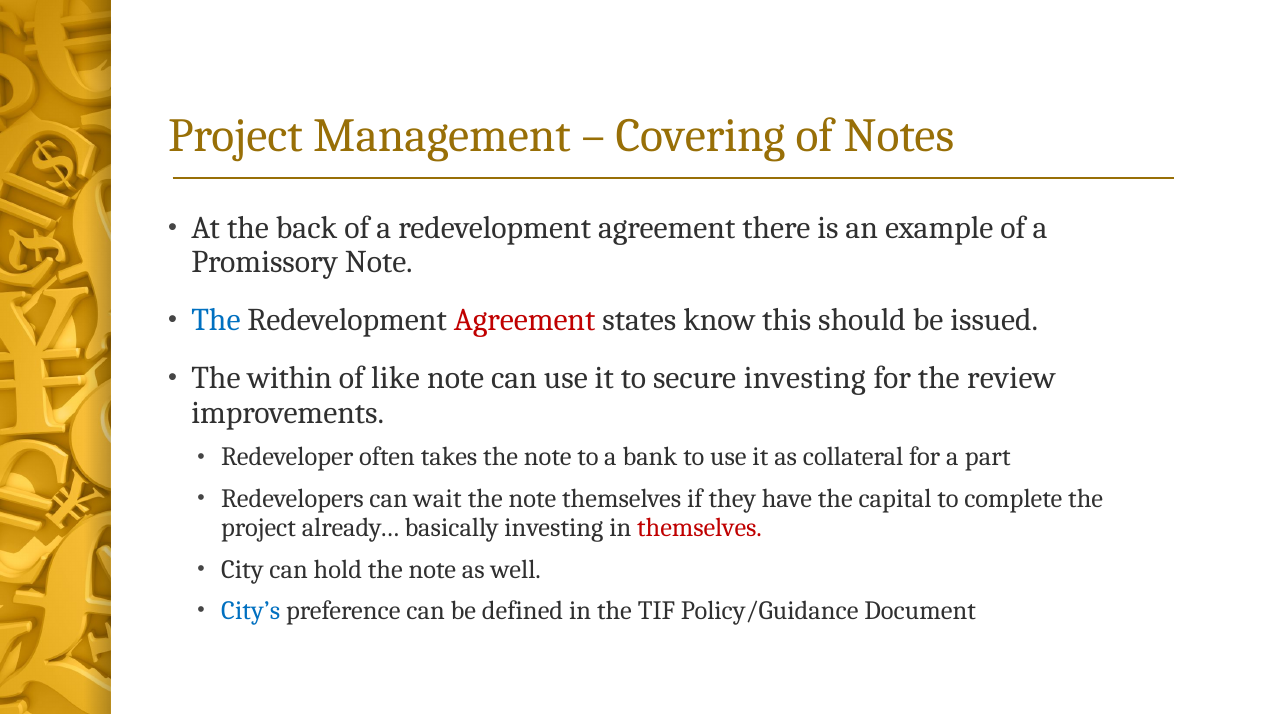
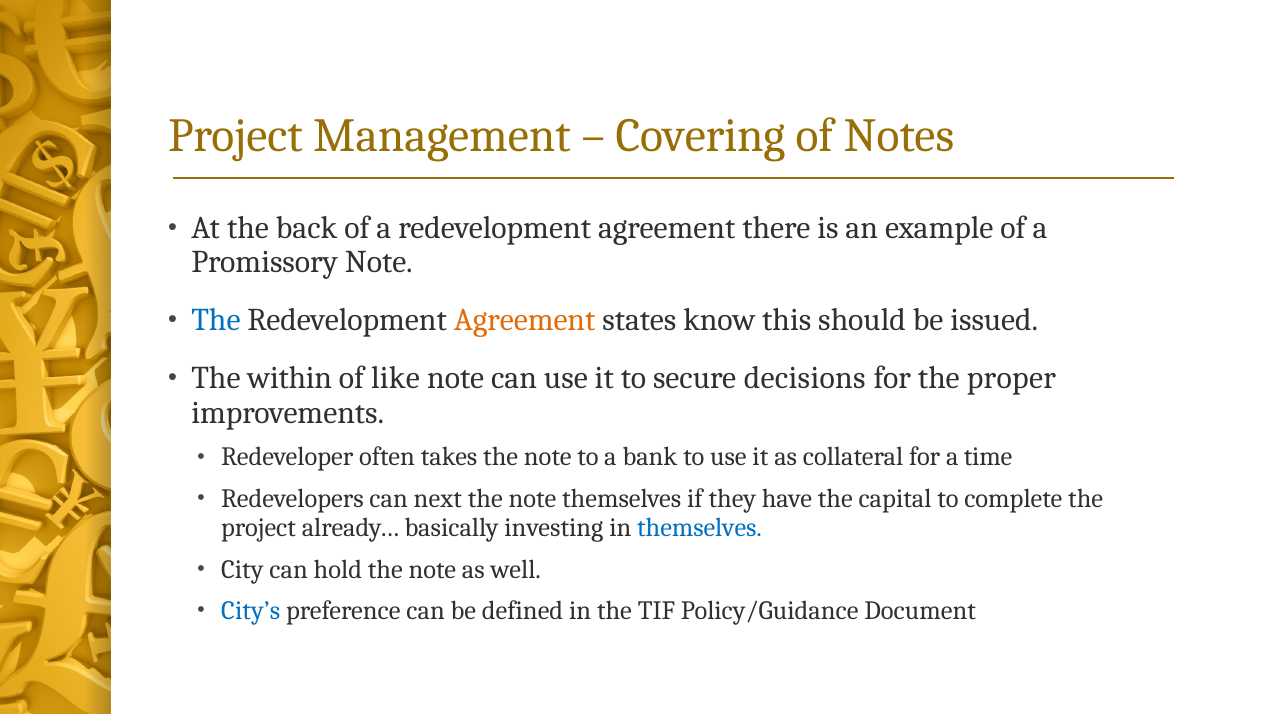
Agreement colour: red -> orange (525, 320)
secure investing: investing -> decisions (805, 378)
review: review -> proper (1011, 378)
part: part -> time (988, 457)
wait: wait -> next (438, 499)
themselves colour: red -> blue (700, 528)
